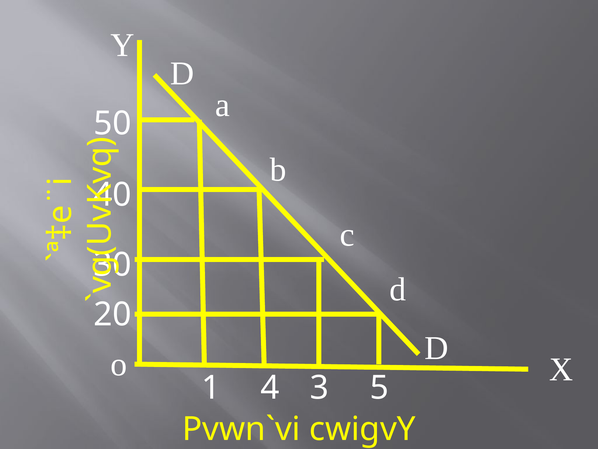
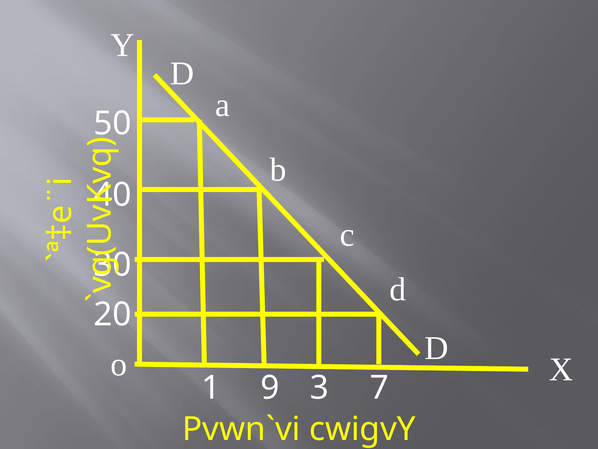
4: 4 -> 9 (270, 388)
5: 5 -> 7 (379, 388)
